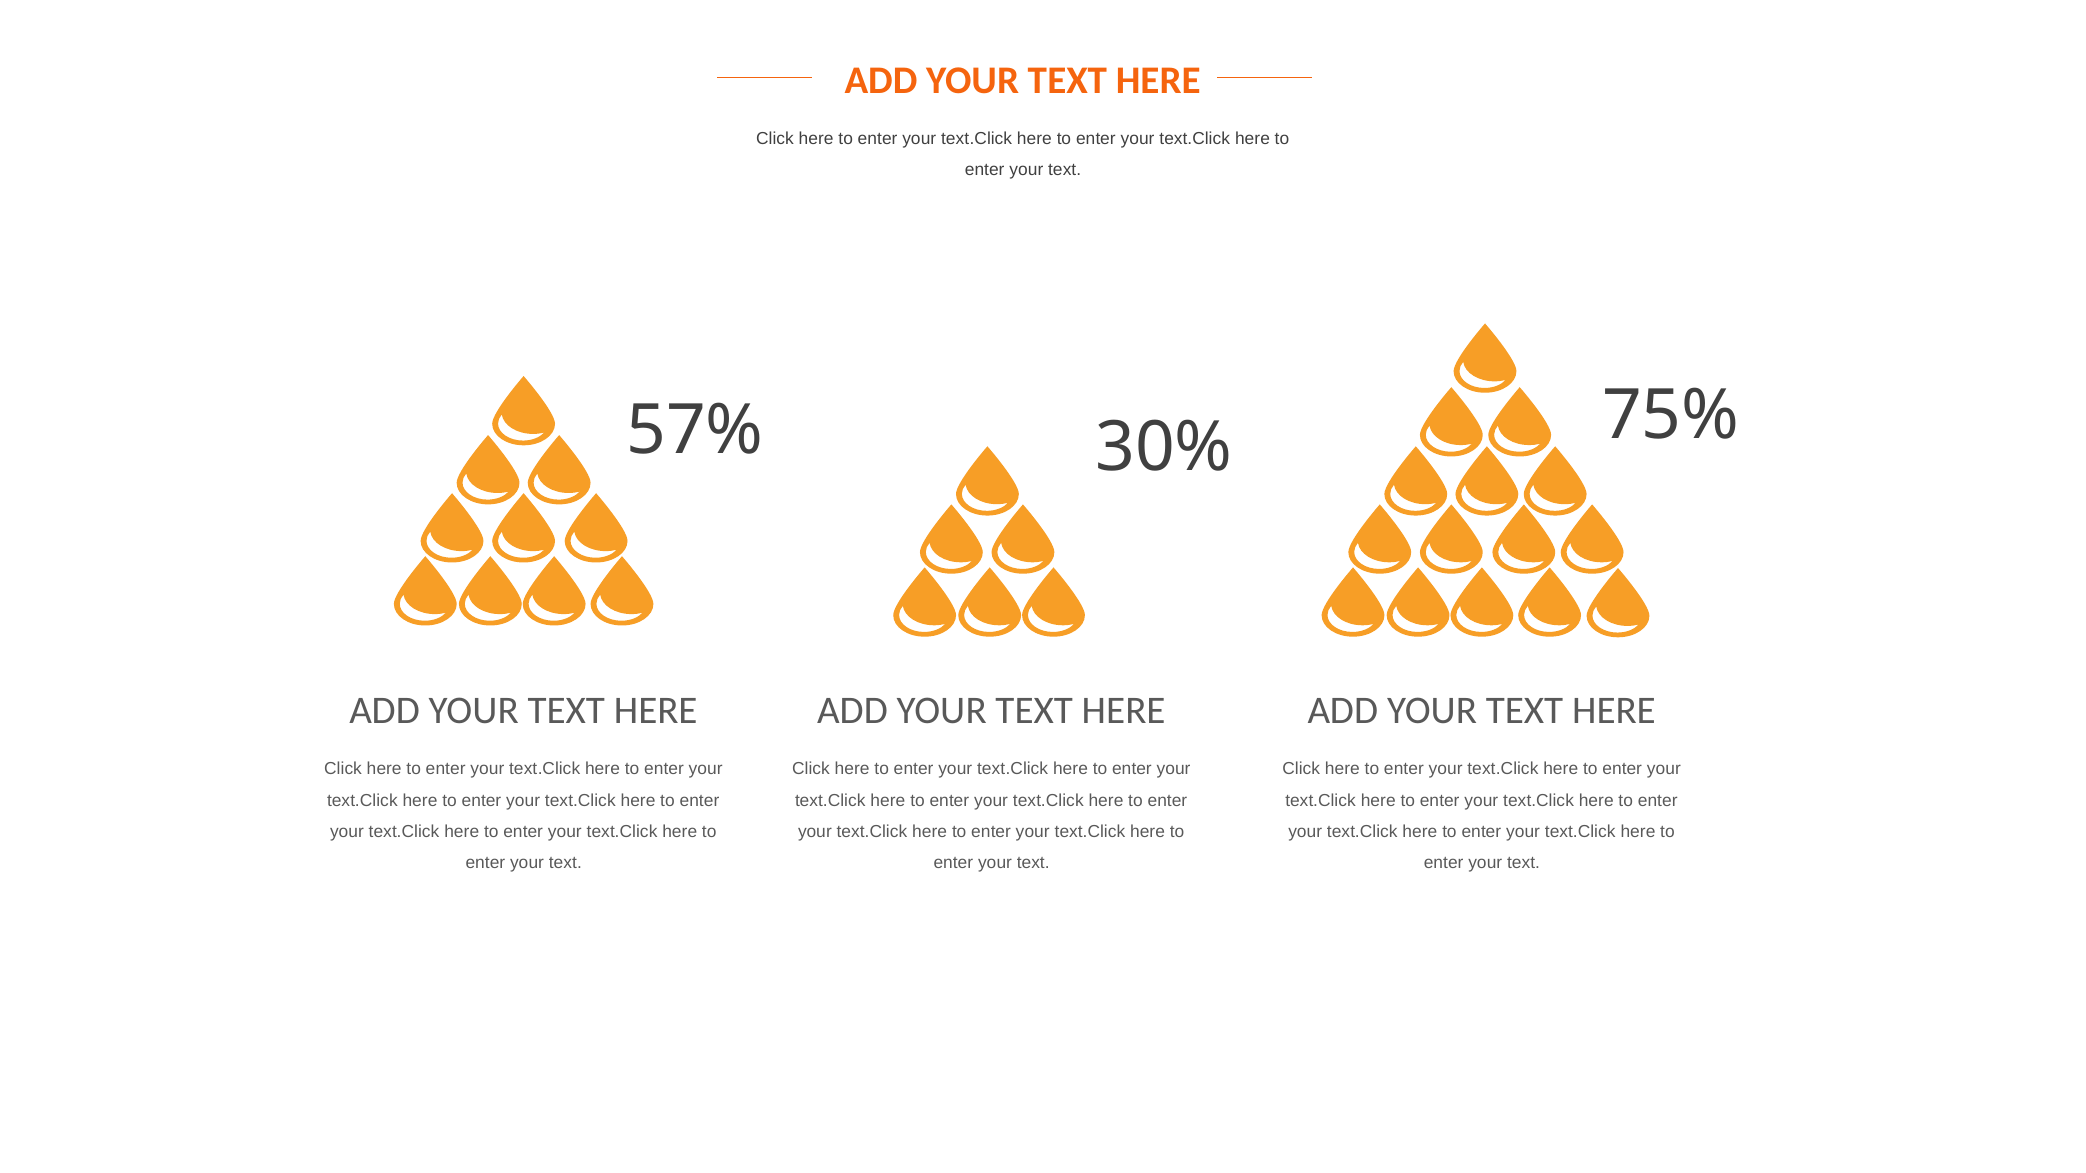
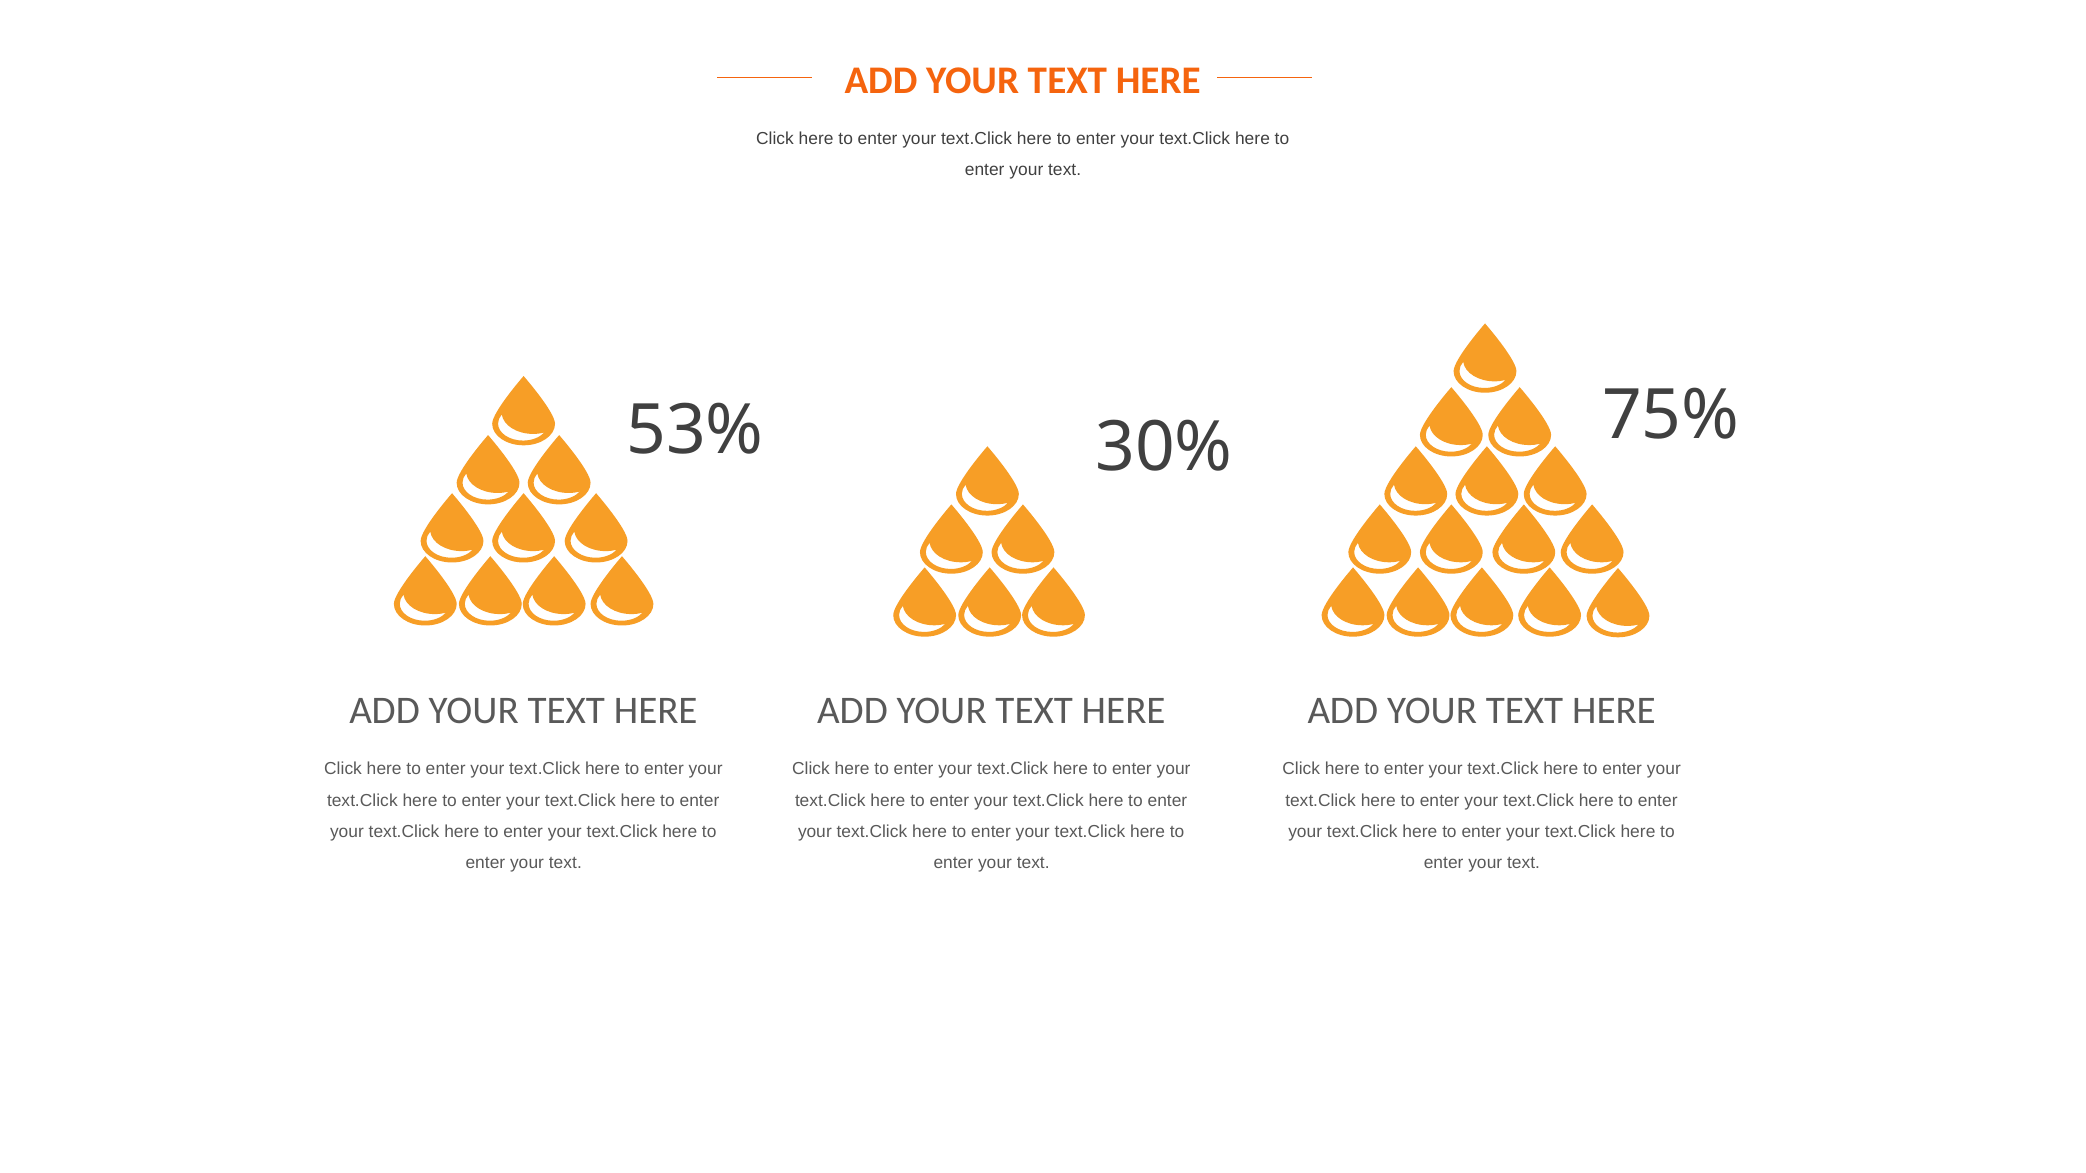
57%: 57% -> 53% (695, 430)
